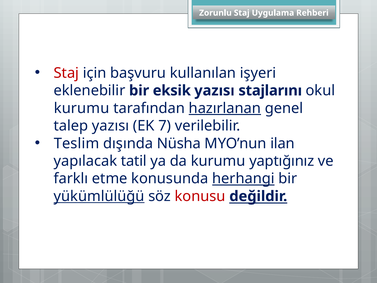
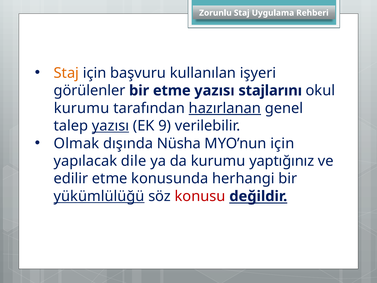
Staj colour: red -> orange (66, 73)
eklenebilir: eklenebilir -> görülenler (90, 90)
bir eksik: eksik -> etme (172, 90)
yazısı underline: none -> present (111, 126)
7: 7 -> 9 (165, 126)
Teslim: Teslim -> Olmak (76, 143)
MYO’nun ilan: ilan -> için (282, 143)
tatil: tatil -> dile (134, 161)
farklı: farklı -> edilir (71, 178)
herhangi underline: present -> none (243, 178)
